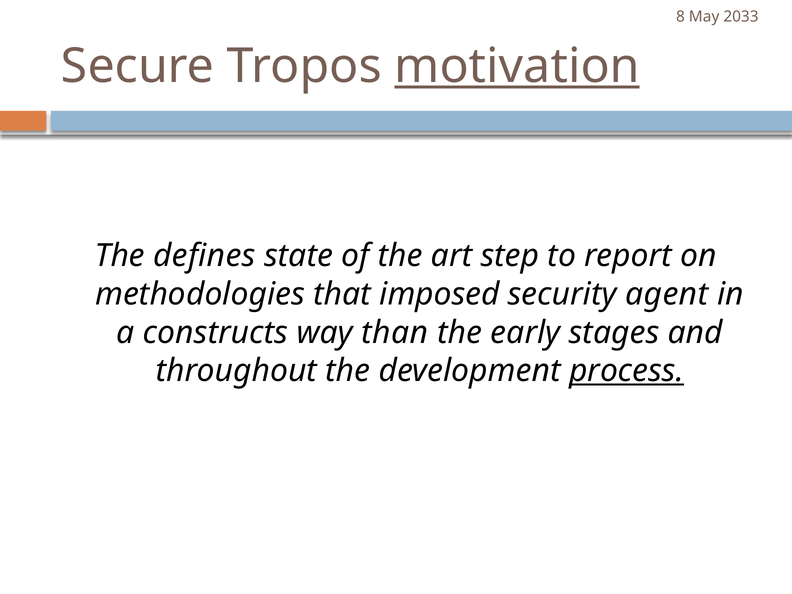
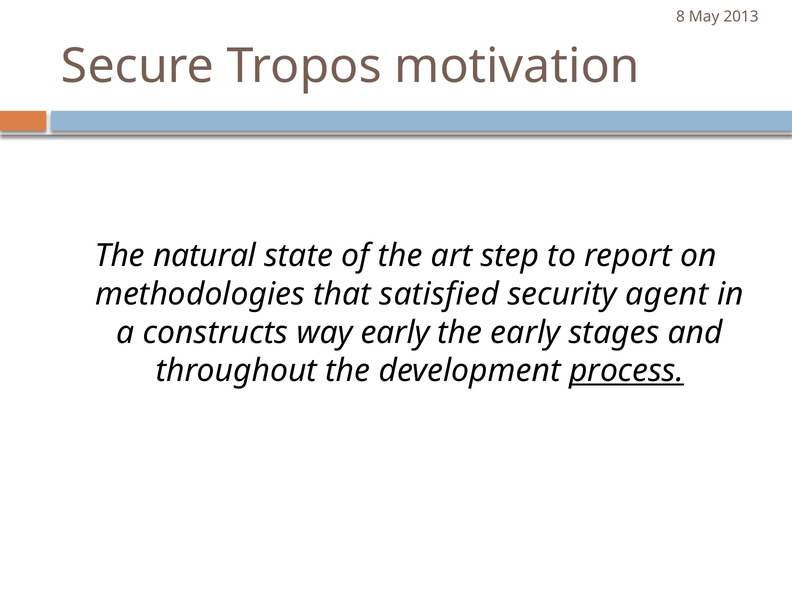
2033: 2033 -> 2013 (741, 17)
motivation underline: present -> none (517, 66)
defines: defines -> natural (205, 256)
imposed: imposed -> satisfied (439, 294)
way than: than -> early (395, 332)
